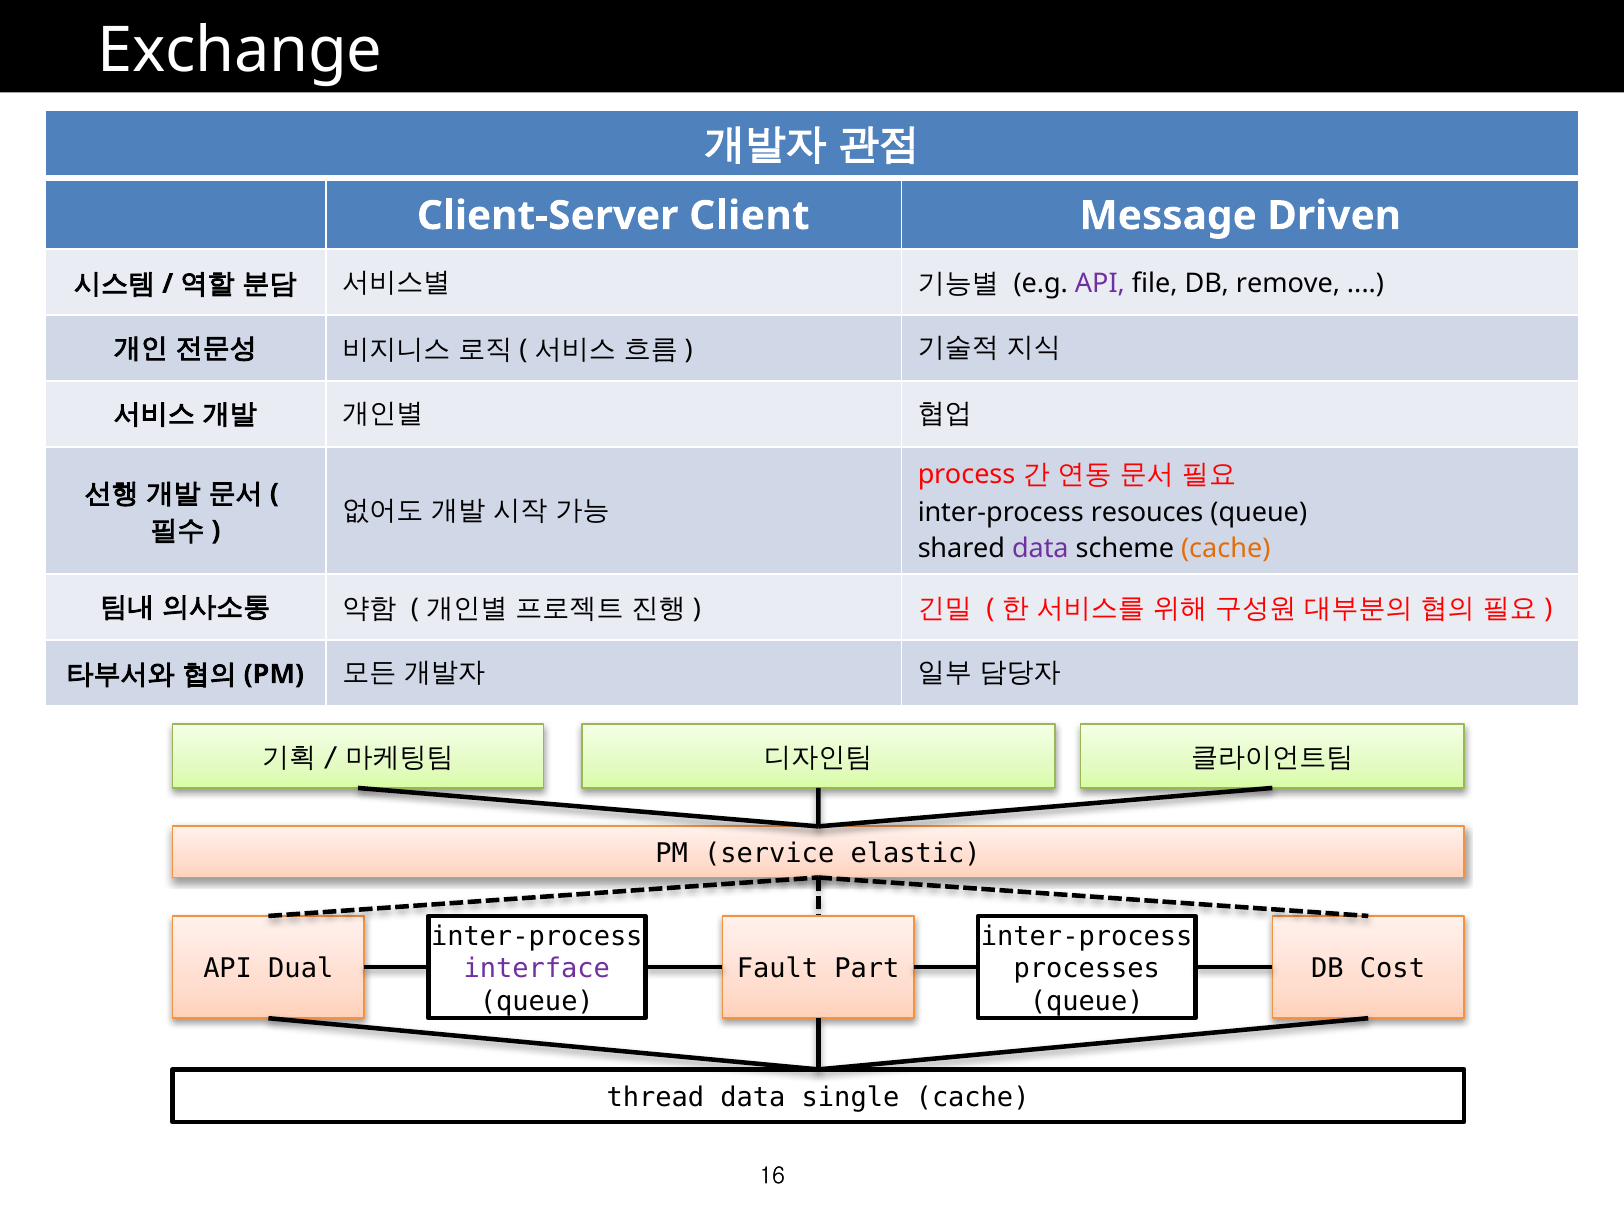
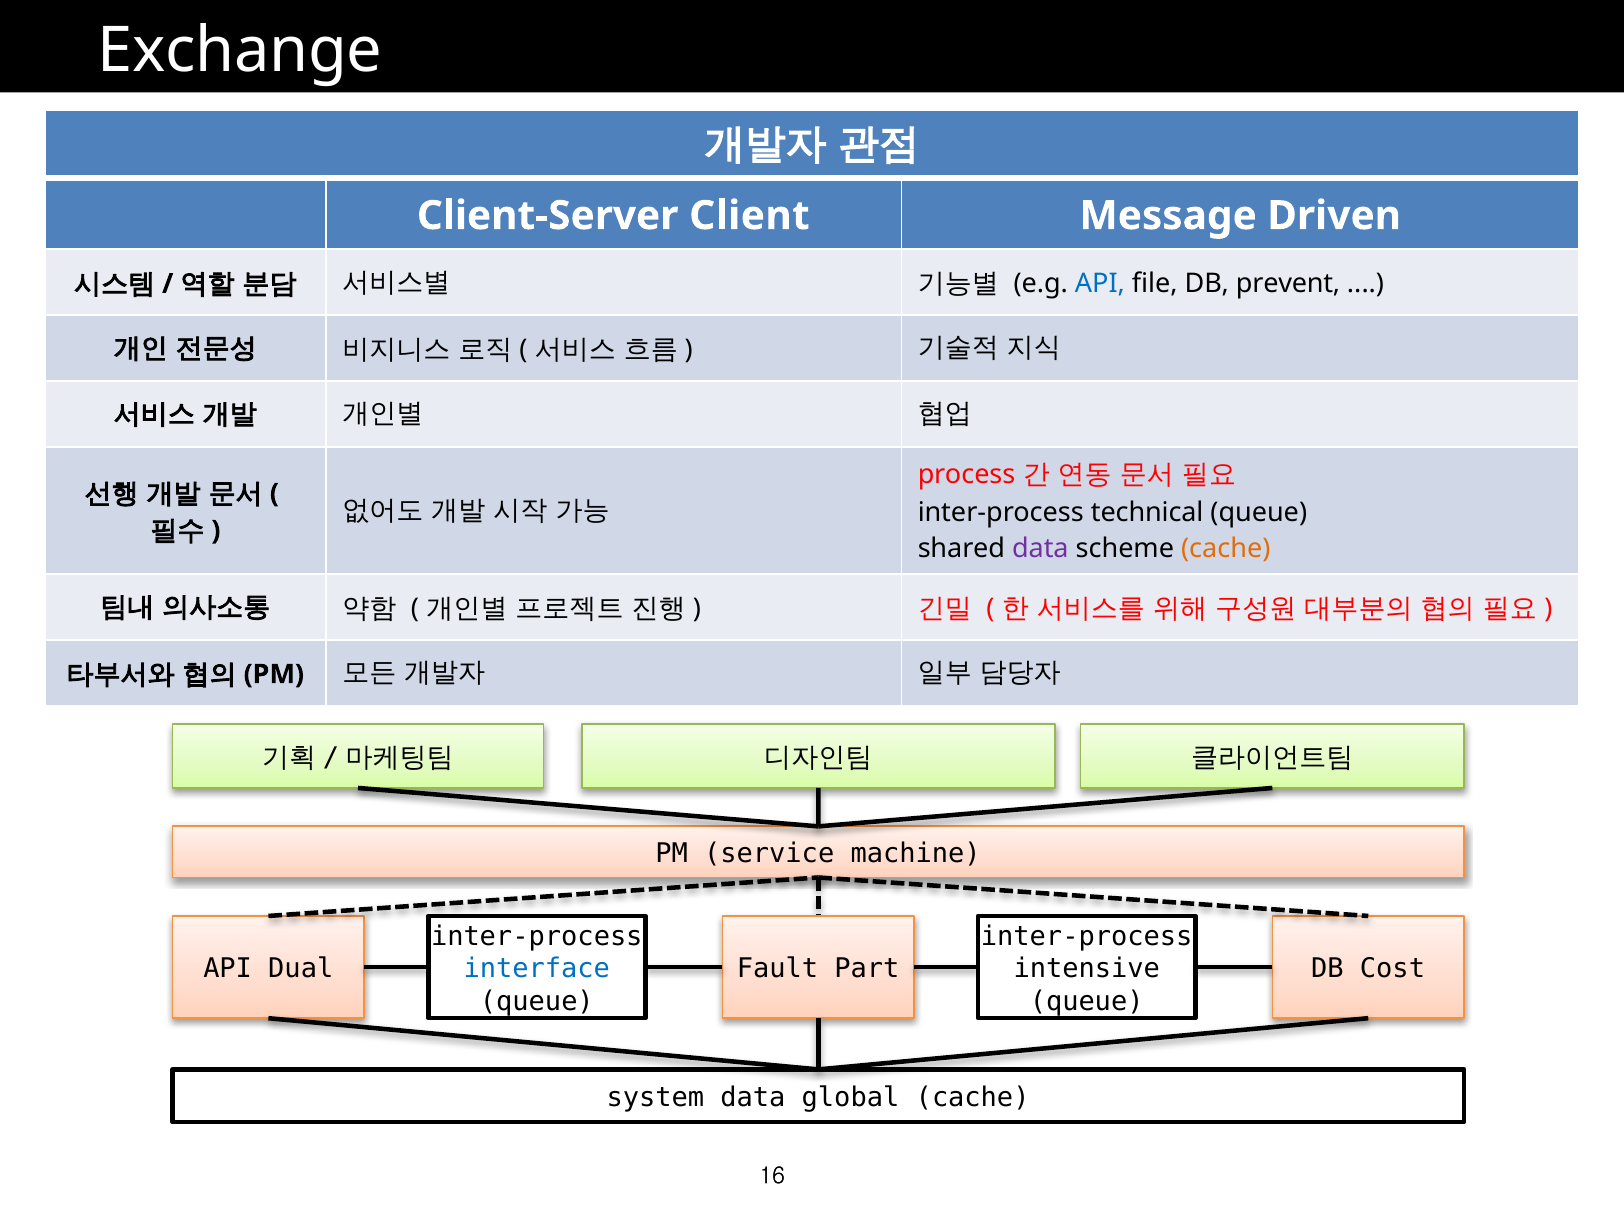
API colour: purple -> blue (1100, 284)
remove: remove -> prevent (1288, 284)
resouces: resouces -> technical (1147, 512)
elastic: elastic -> machine (916, 854)
interface colour: purple -> blue (537, 969)
processes: processes -> intensive (1087, 969)
thread: thread -> system (655, 1098)
single: single -> global (851, 1098)
